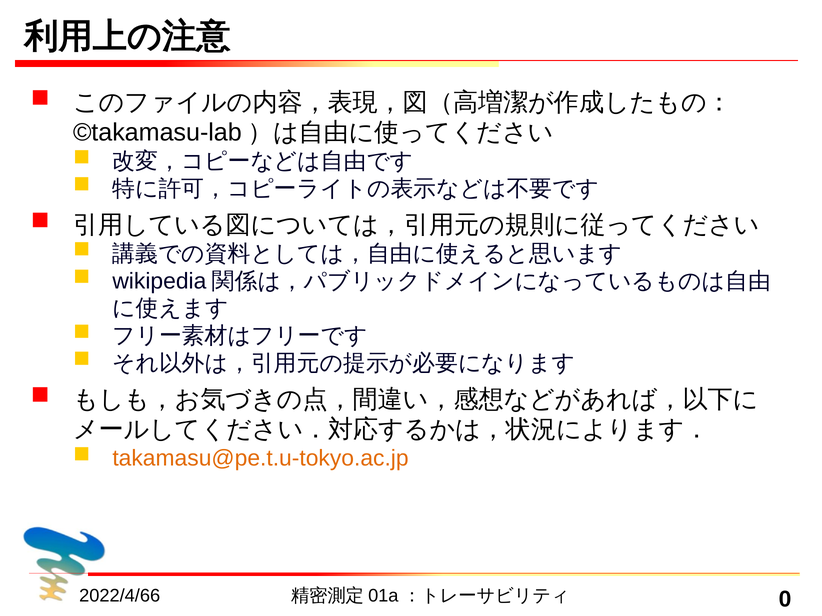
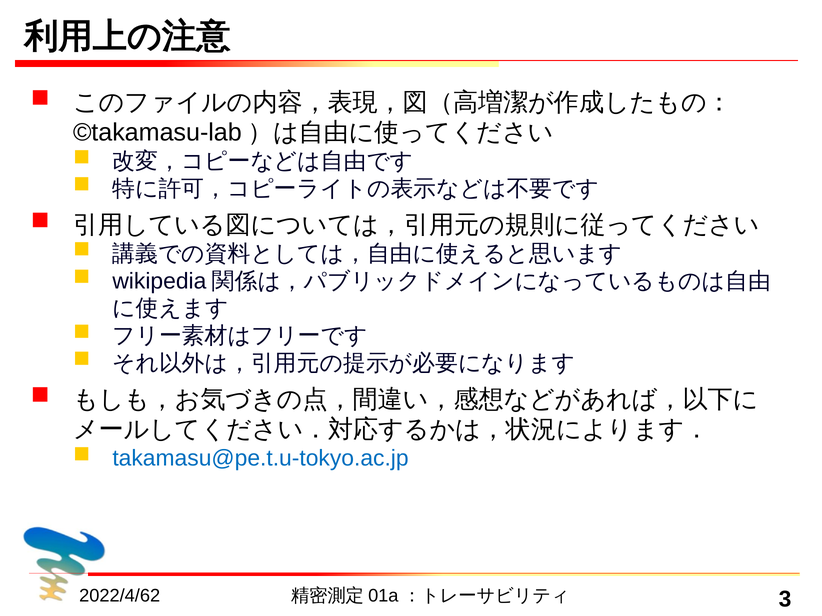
takamasu@pe.t.u-tokyo.ac.jp colour: orange -> blue (261, 459)
2022/4/66: 2022/4/66 -> 2022/4/62 (120, 596)
0: 0 -> 3 (785, 600)
